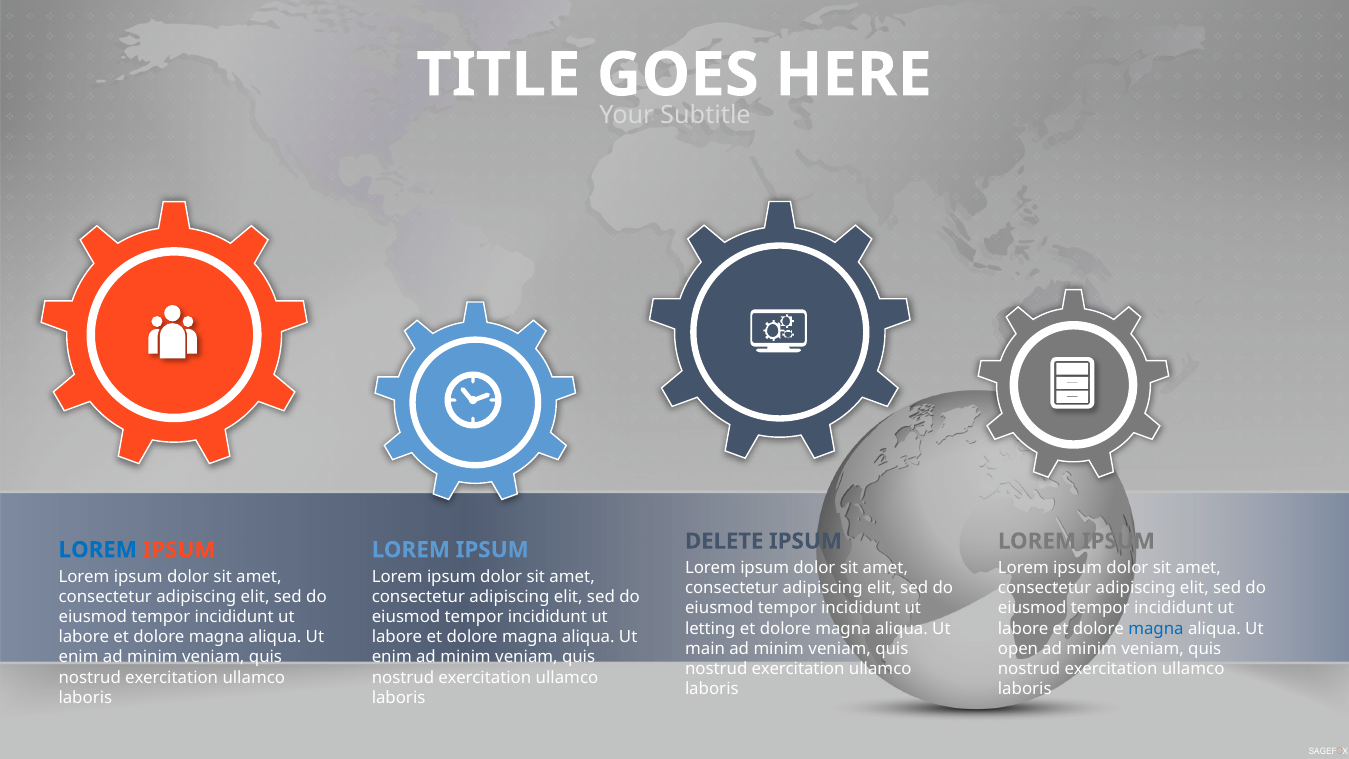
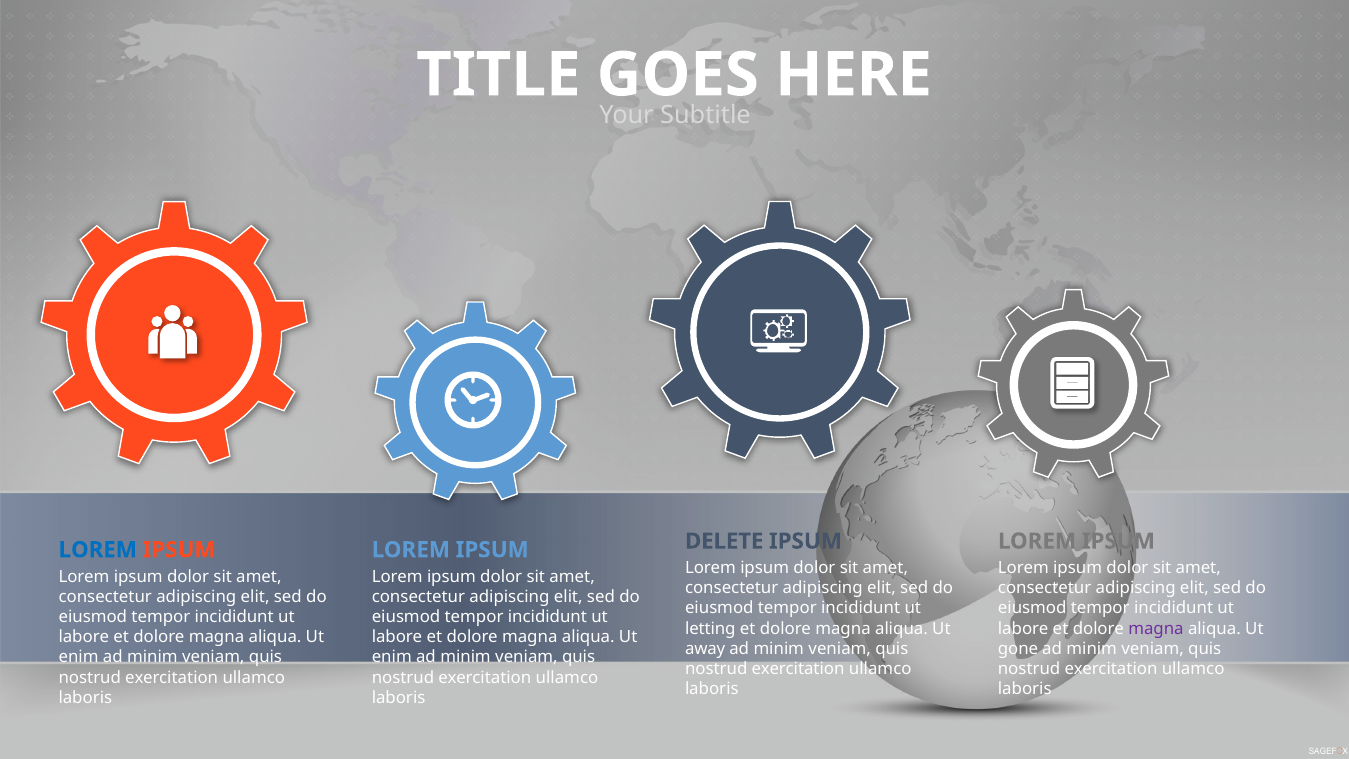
magna colour: blue -> purple (1156, 628)
main: main -> away (705, 649)
open: open -> gone (1018, 649)
